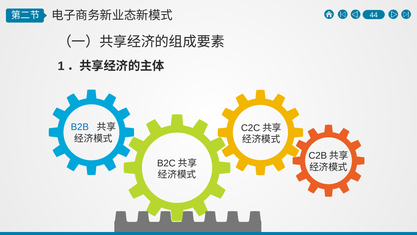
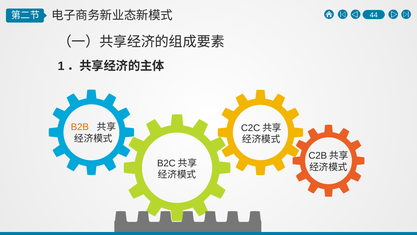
B2B colour: blue -> orange (80, 127)
